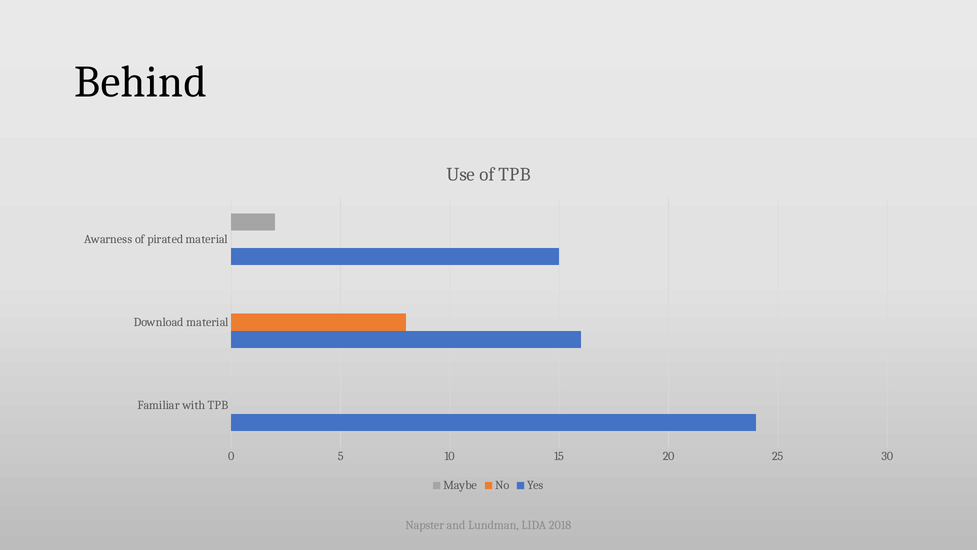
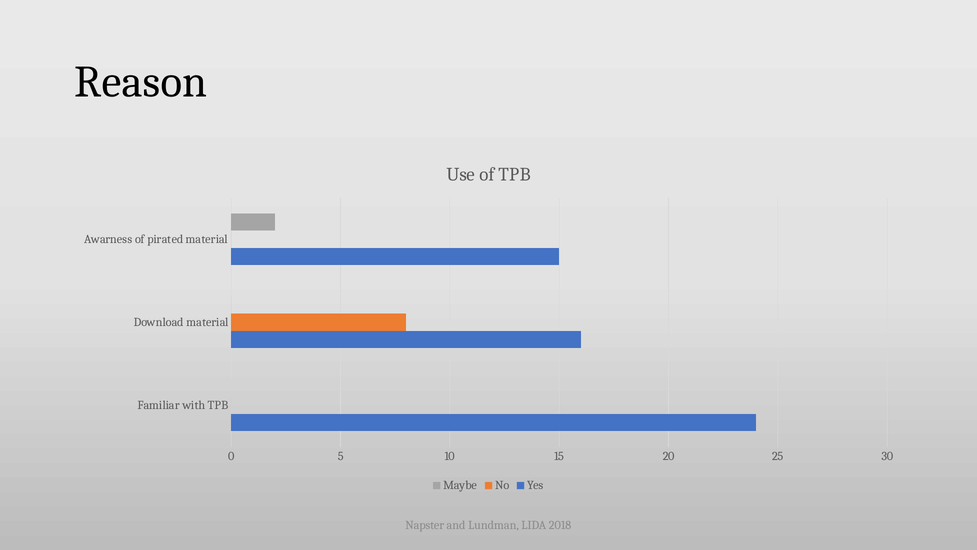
Behind: Behind -> Reason (141, 82)
